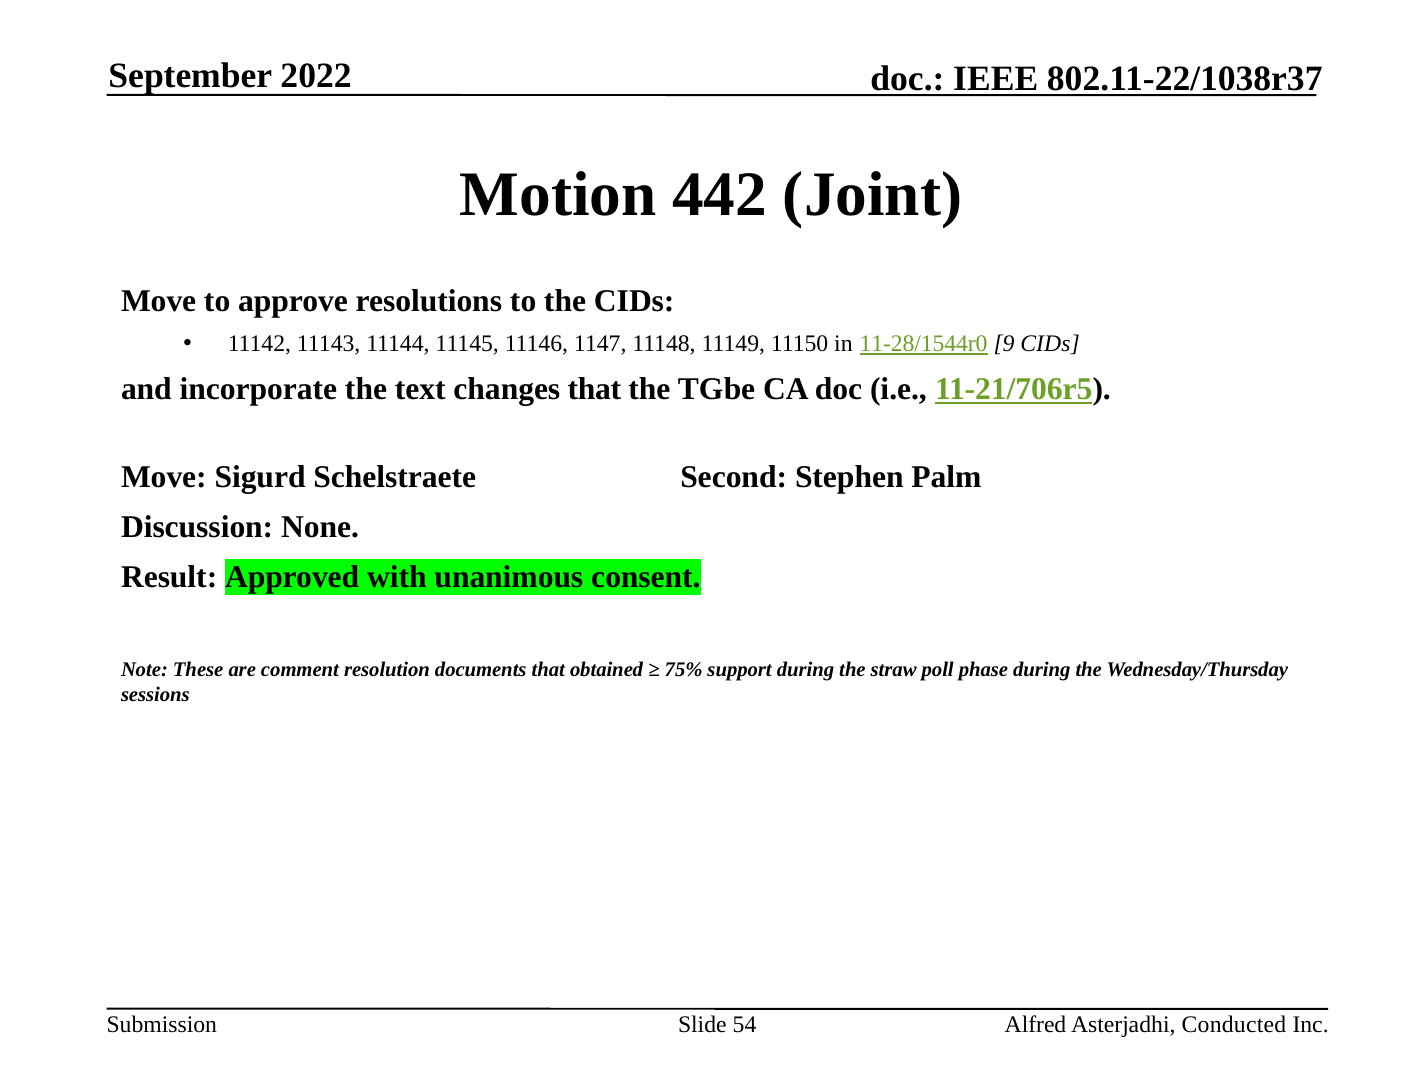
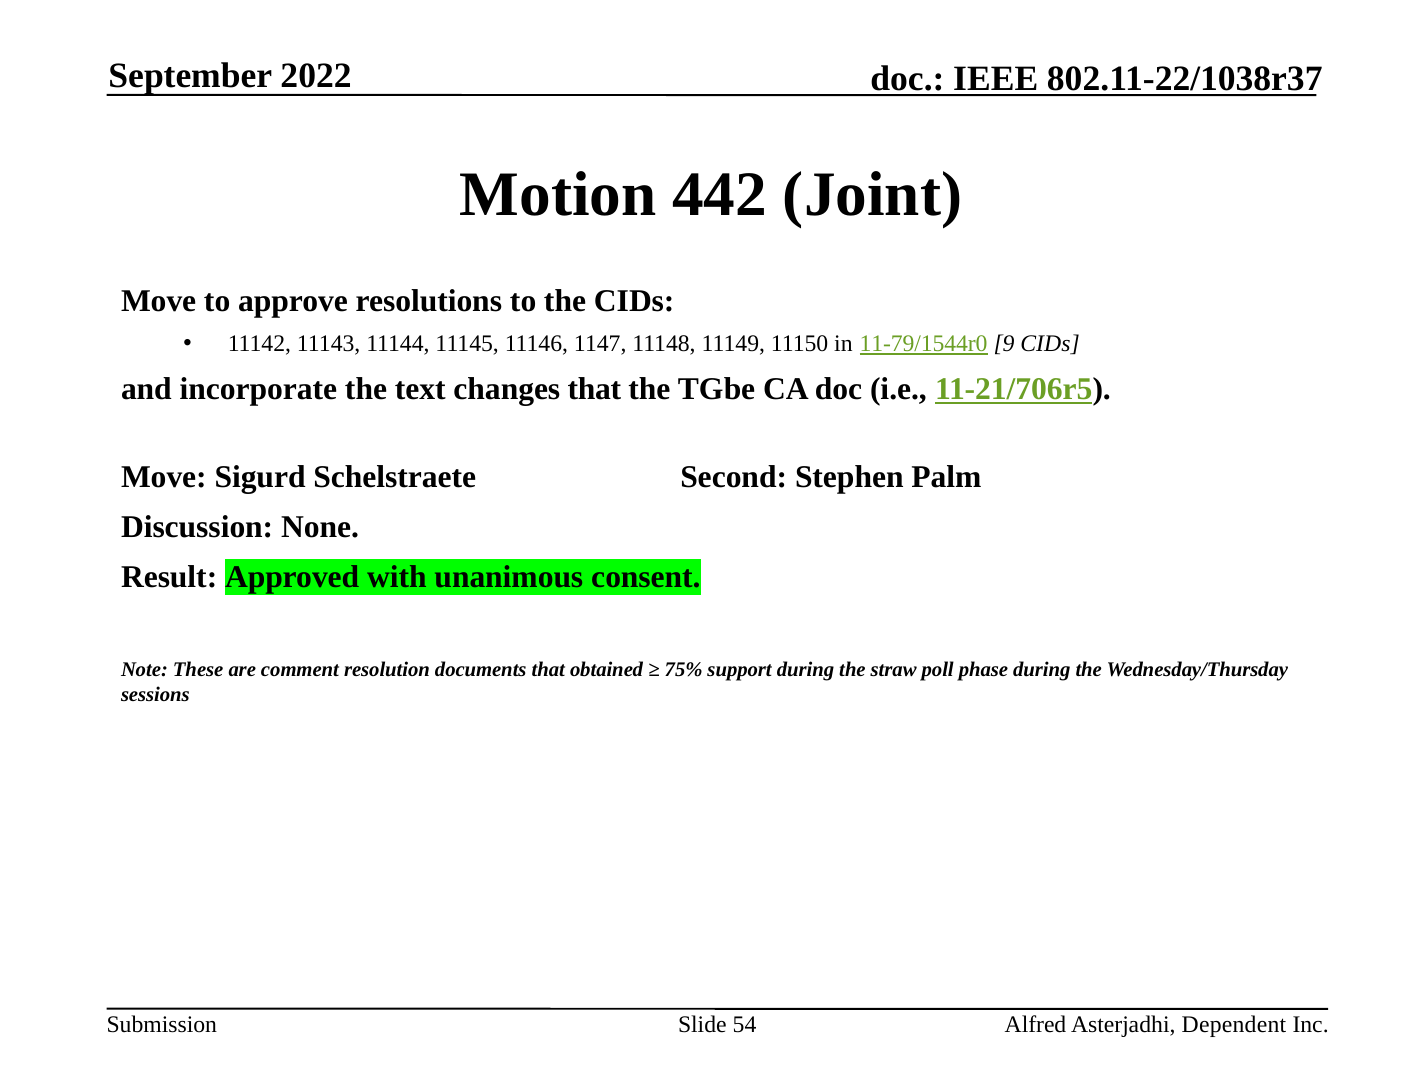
11-28/1544r0: 11-28/1544r0 -> 11-79/1544r0 (924, 343)
Conducted: Conducted -> Dependent (1234, 1024)
